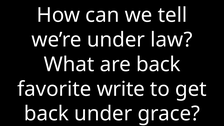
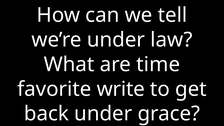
are back: back -> time (158, 64)
